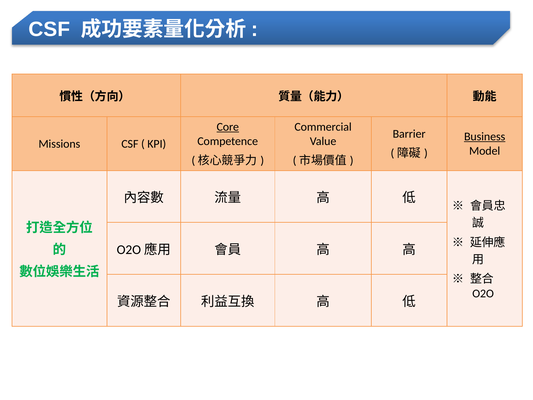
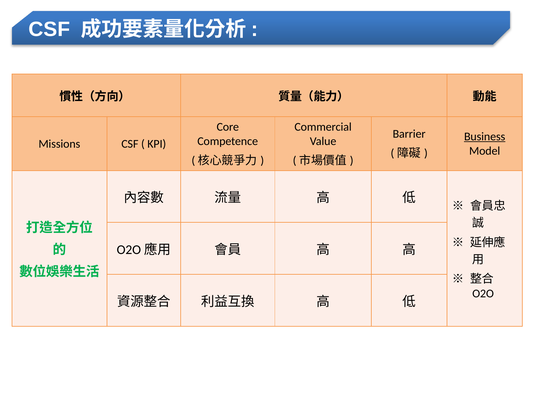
Core underline: present -> none (228, 127)
